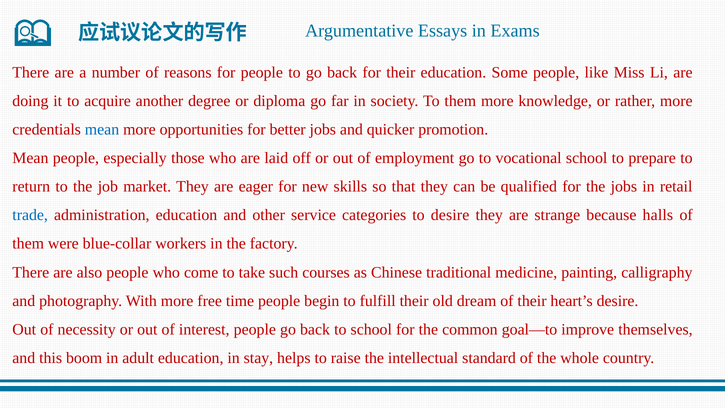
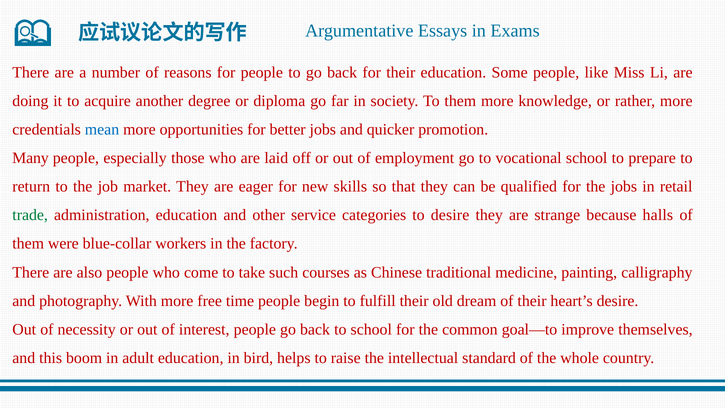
Mean: Mean -> Many (30, 158)
trade colour: blue -> green (30, 215)
stay: stay -> bird (258, 358)
